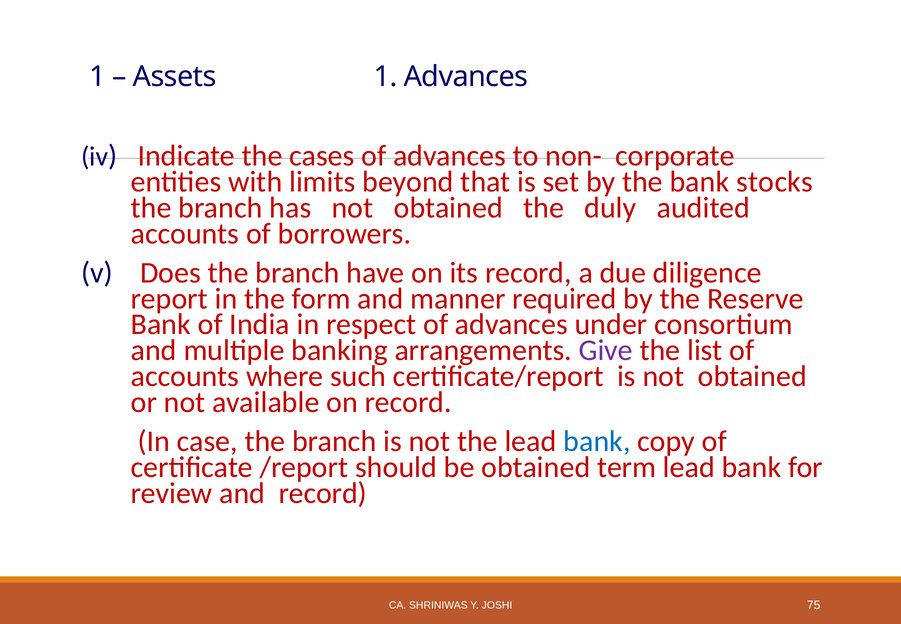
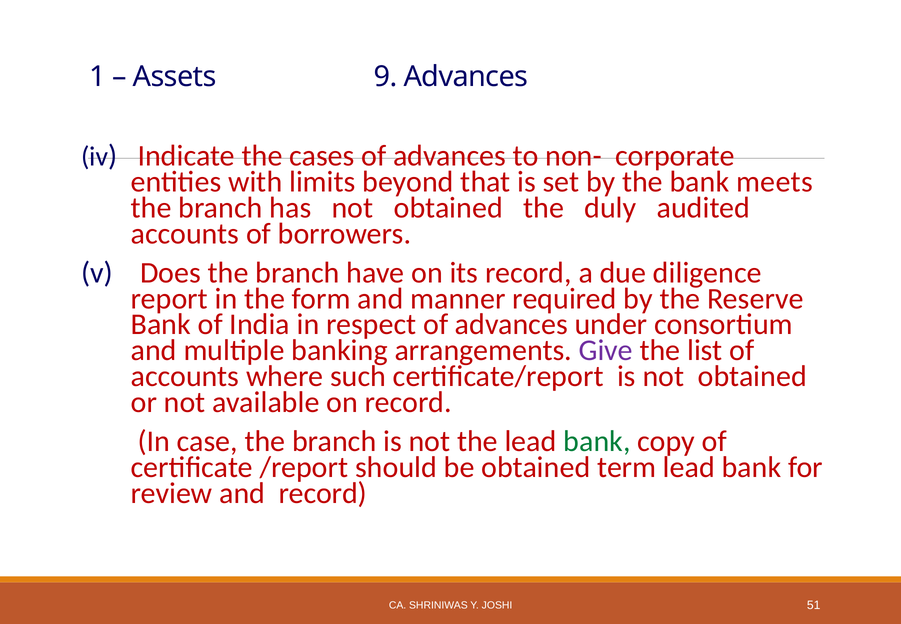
Assets 1: 1 -> 9 (386, 77)
stocks: stocks -> meets (775, 182)
bank colour: blue -> green (597, 441)
75: 75 -> 51 (814, 605)
